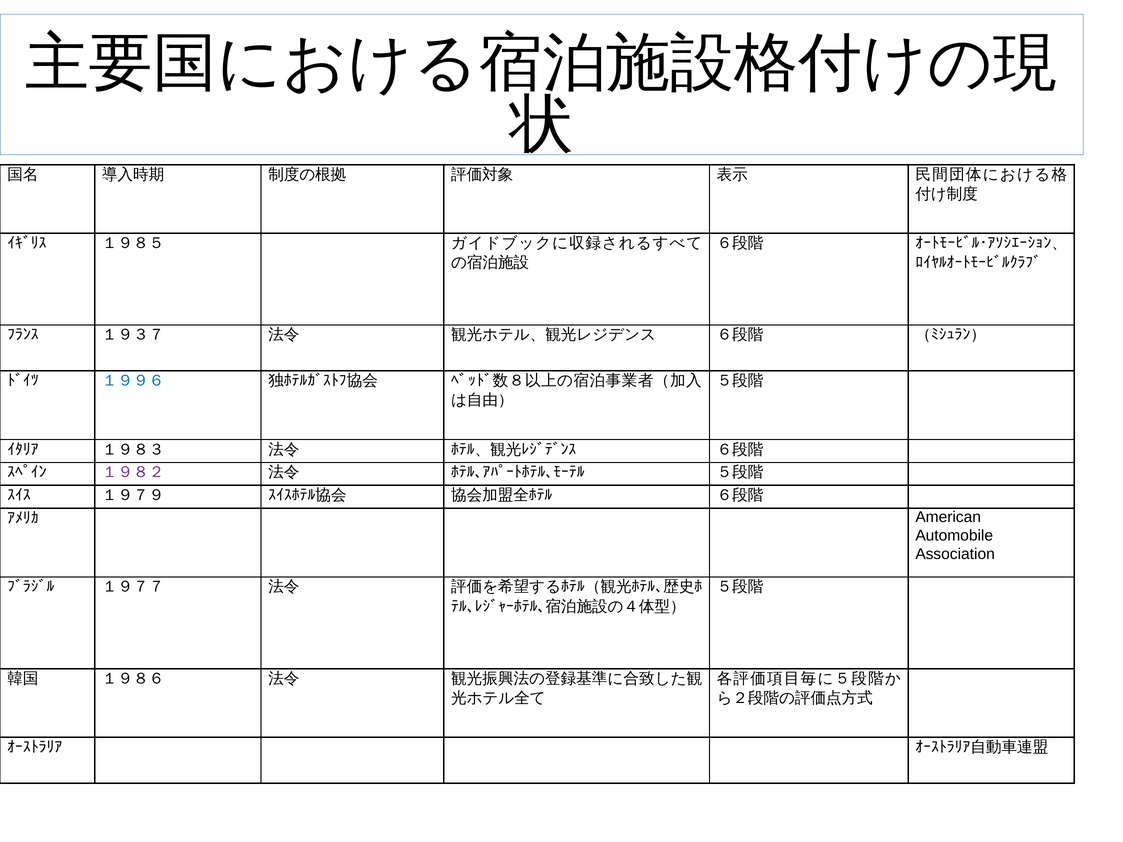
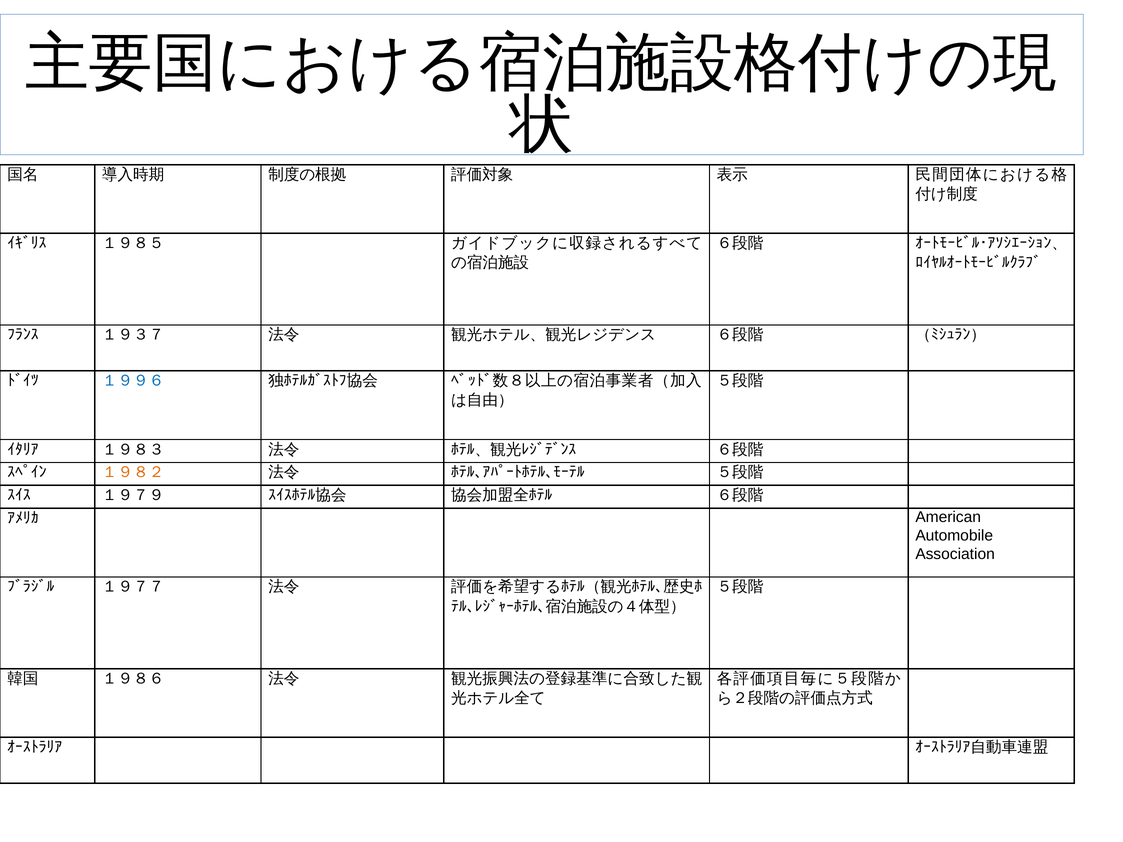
１９８２ colour: purple -> orange (133, 472)
